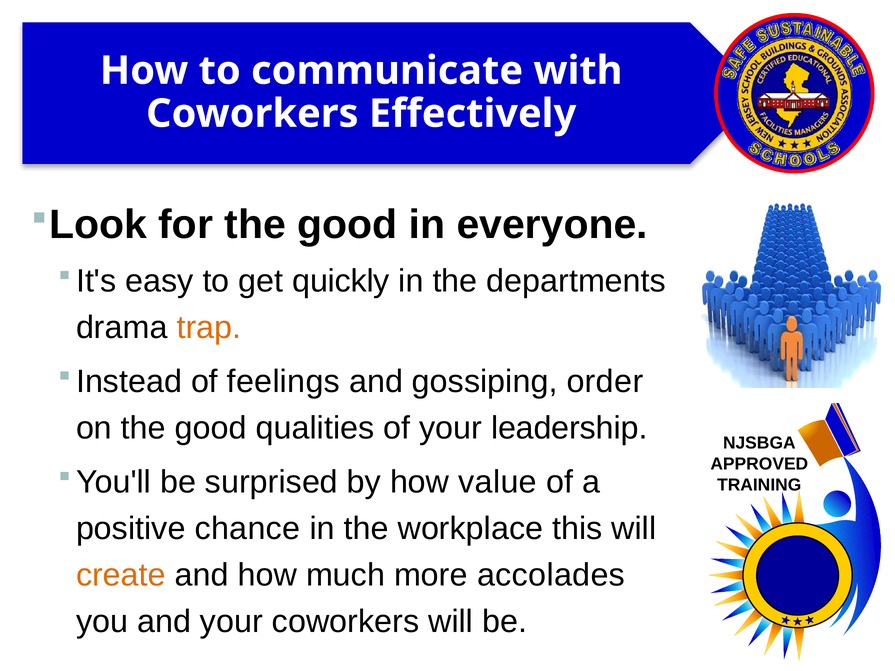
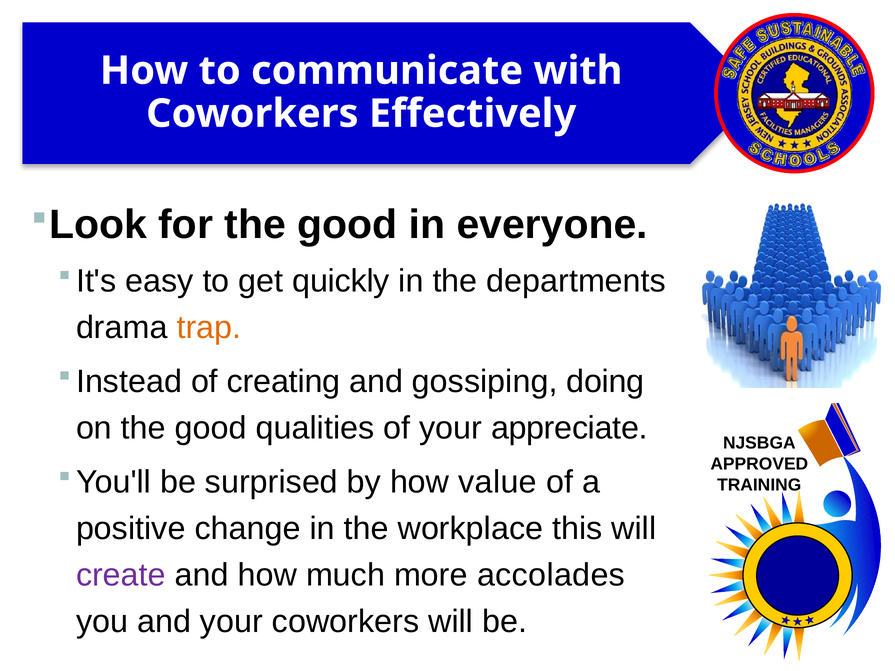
feelings: feelings -> creating (284, 382)
order: order -> doing (605, 382)
leadership: leadership -> appreciate (569, 428)
chance: chance -> change (248, 529)
create colour: orange -> purple (121, 575)
